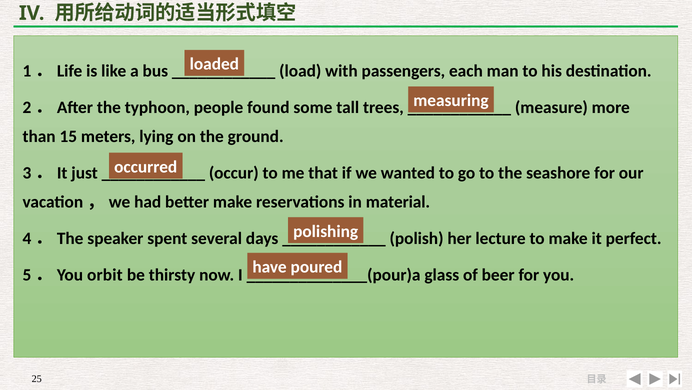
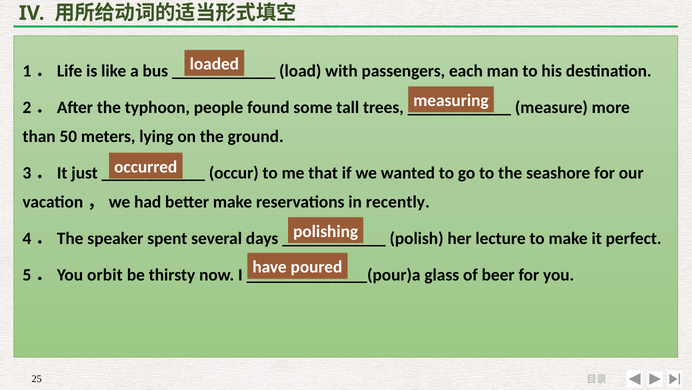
15: 15 -> 50 (68, 136)
material: material -> recently (398, 202)
